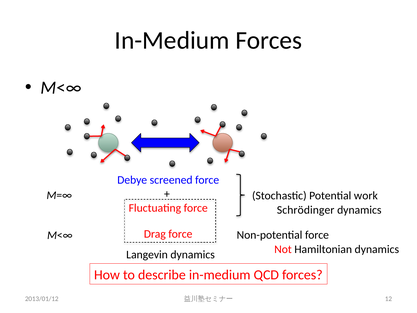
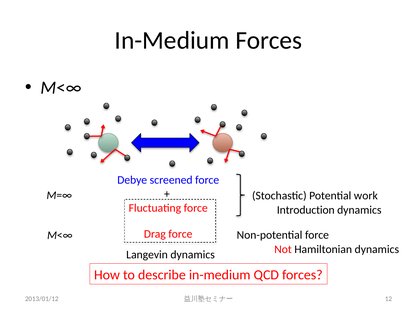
Schrödinger: Schrödinger -> Introduction (306, 210)
